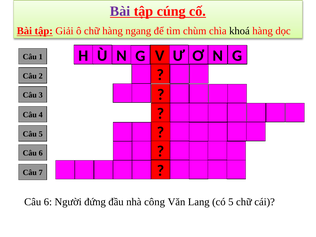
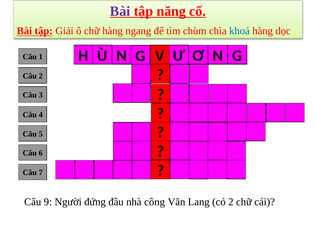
cúng: cúng -> năng (171, 11)
khoá colour: black -> blue (239, 31)
6: 6 -> 9 (48, 202)
có 5: 5 -> 2 (231, 202)
